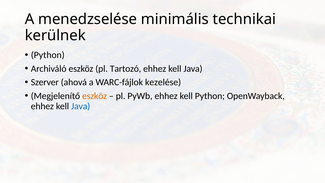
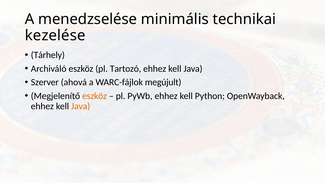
kerülnek: kerülnek -> kezelése (55, 35)
Python: Python -> Tárhely (48, 55)
kezelése: kezelése -> megújult (163, 82)
Java colour: blue -> orange (81, 106)
